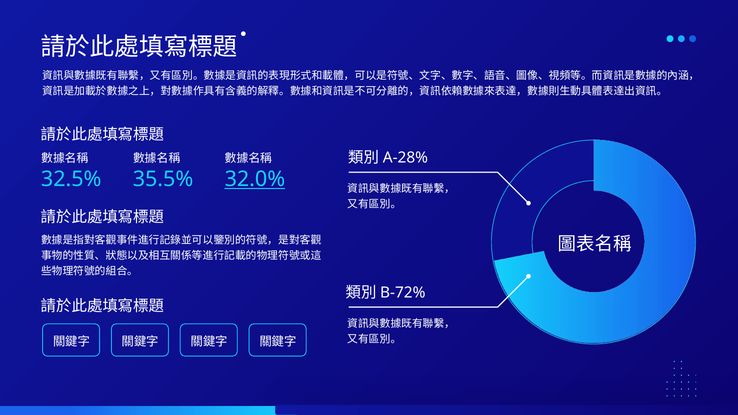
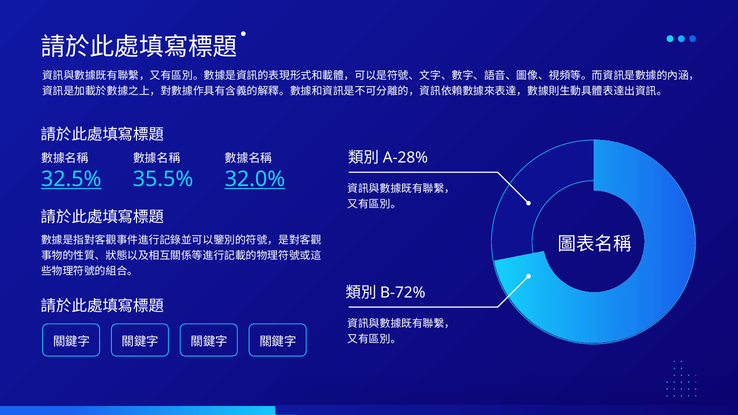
32.5% underline: none -> present (71, 179)
